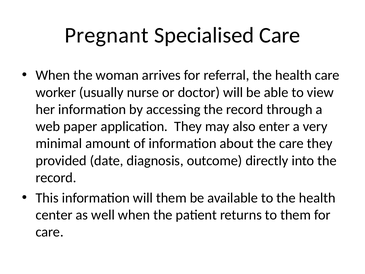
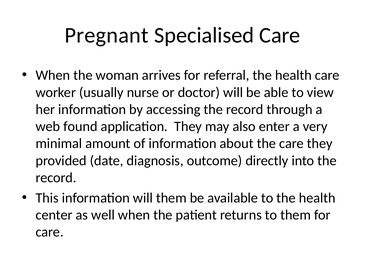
paper: paper -> found (80, 126)
